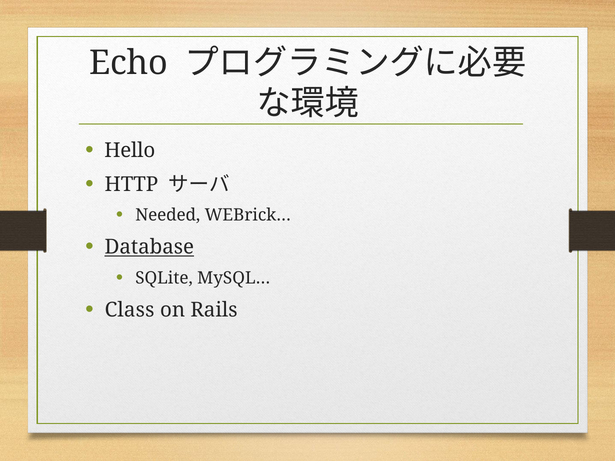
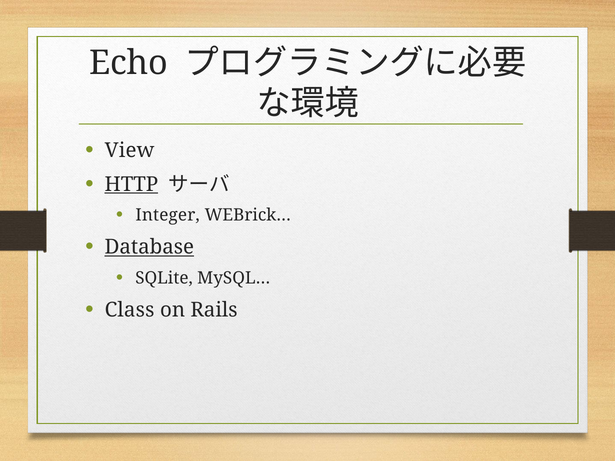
Hello: Hello -> View (130, 151)
HTTP underline: none -> present (131, 184)
Needed: Needed -> Integer (168, 215)
